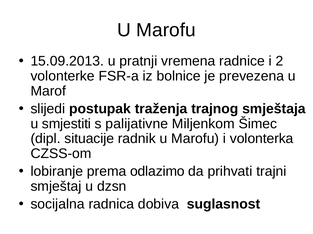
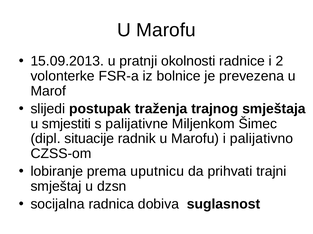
vremena: vremena -> okolnosti (188, 61)
volonterka: volonterka -> palijativno (262, 139)
odlazimo: odlazimo -> uputnicu (157, 172)
